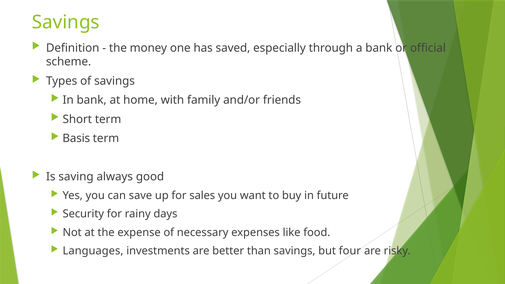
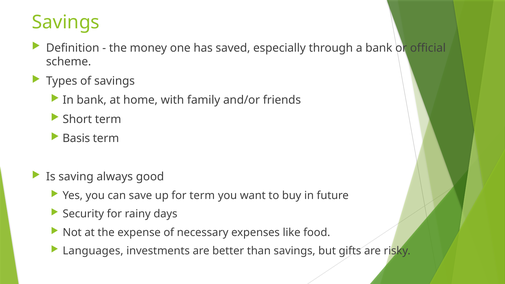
for sales: sales -> term (202, 195)
four: four -> gifts (350, 251)
